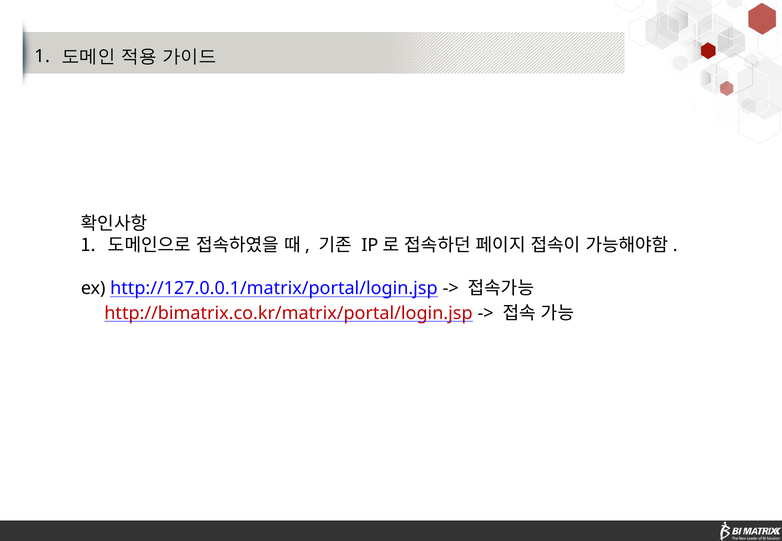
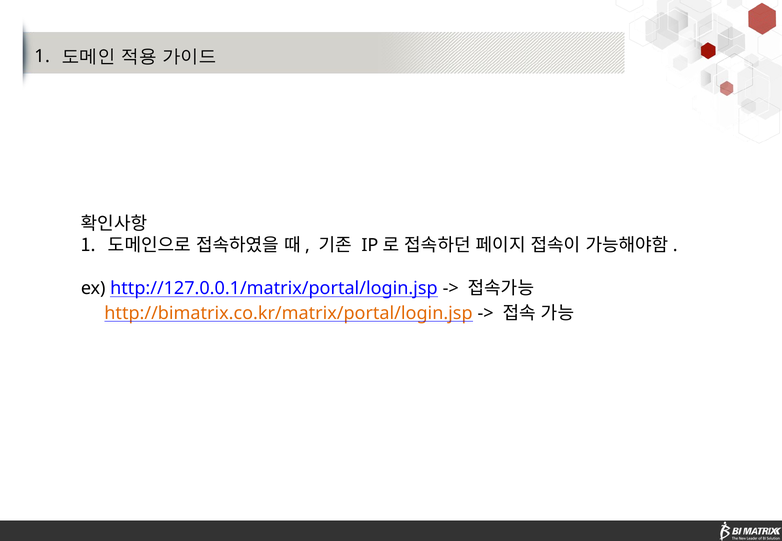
http://bimatrix.co.kr/matrix/portal/login.jsp colour: red -> orange (288, 313)
